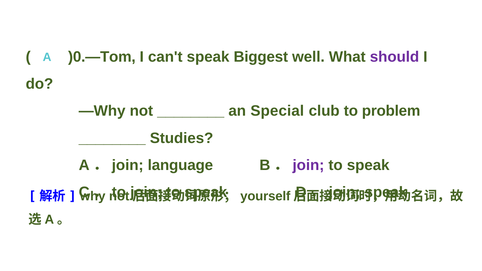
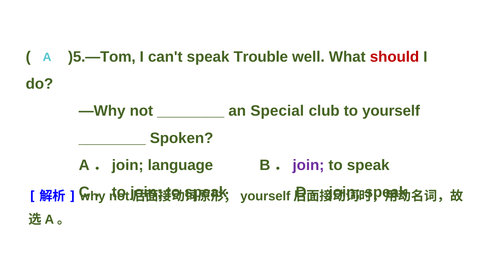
)0.—Tom: )0.—Tom -> )5.—Tom (102, 57)
Biggest: Biggest -> Trouble (261, 57)
should colour: purple -> red (395, 57)
to problem: problem -> yourself (391, 111)
Studies: Studies -> Spoken (182, 138)
